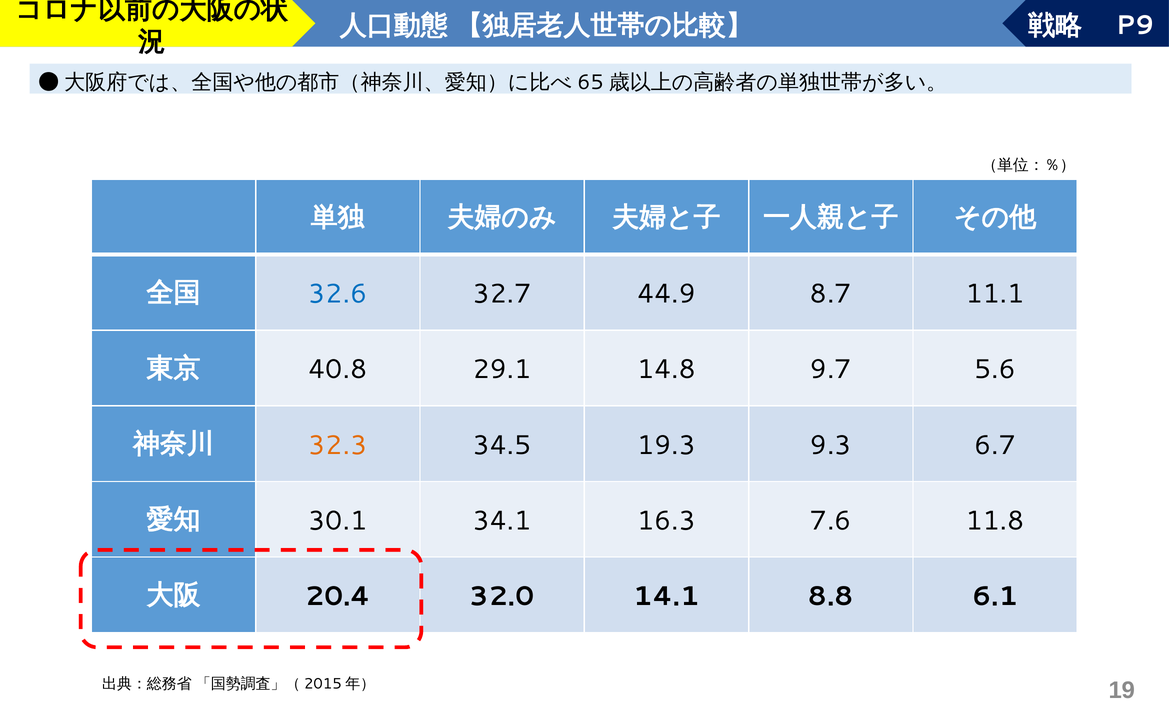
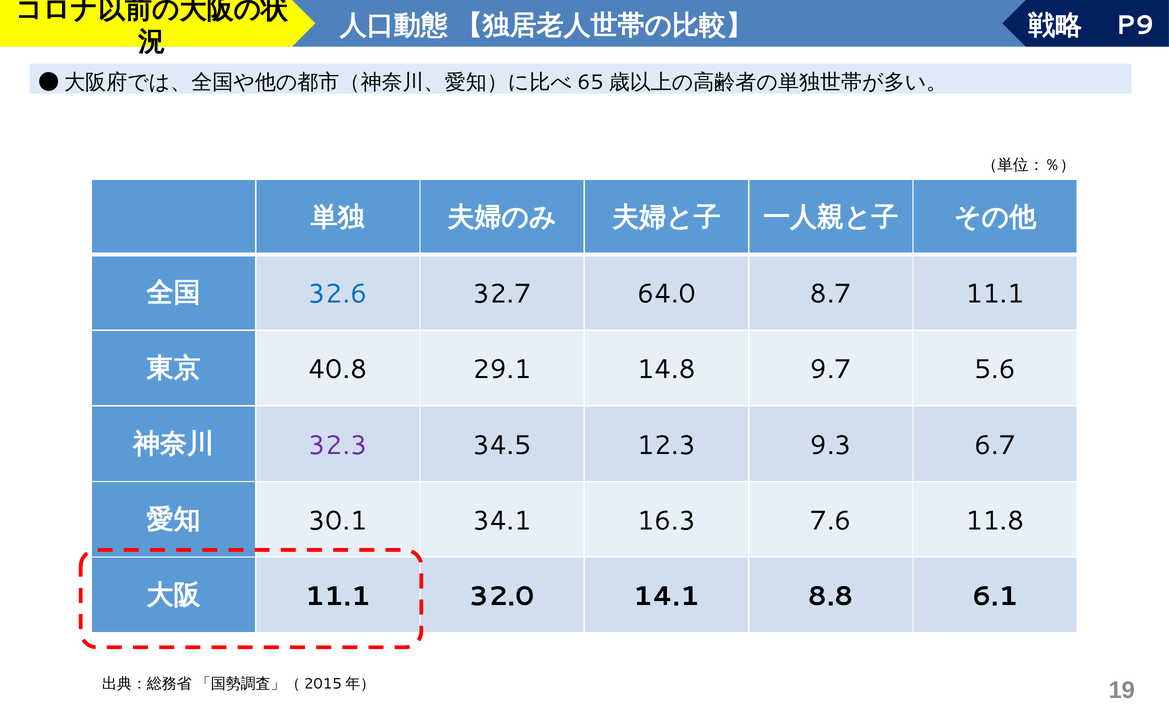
44.9: 44.9 -> 64.0 (666, 294)
32.3 colour: orange -> purple (338, 445)
19.3: 19.3 -> 12.3 (666, 445)
20.4: 20.4 -> 11.1 (338, 596)
